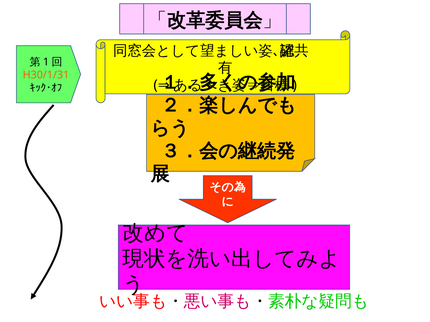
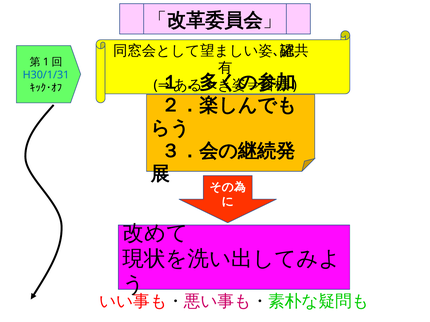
H30/1/31 colour: orange -> blue (46, 75)
